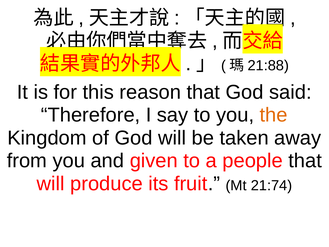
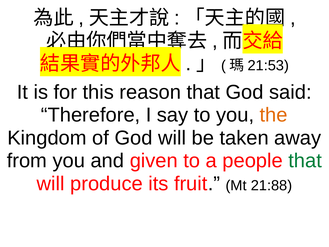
21:88: 21:88 -> 21:53 (268, 66)
that colour: black -> green (305, 161)
21:74: 21:74 -> 21:88 (272, 185)
